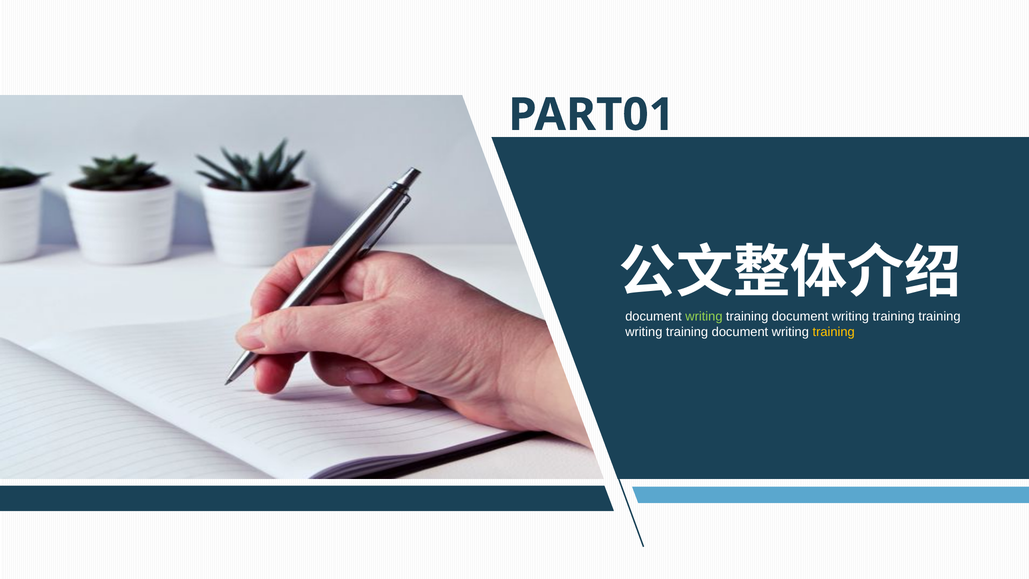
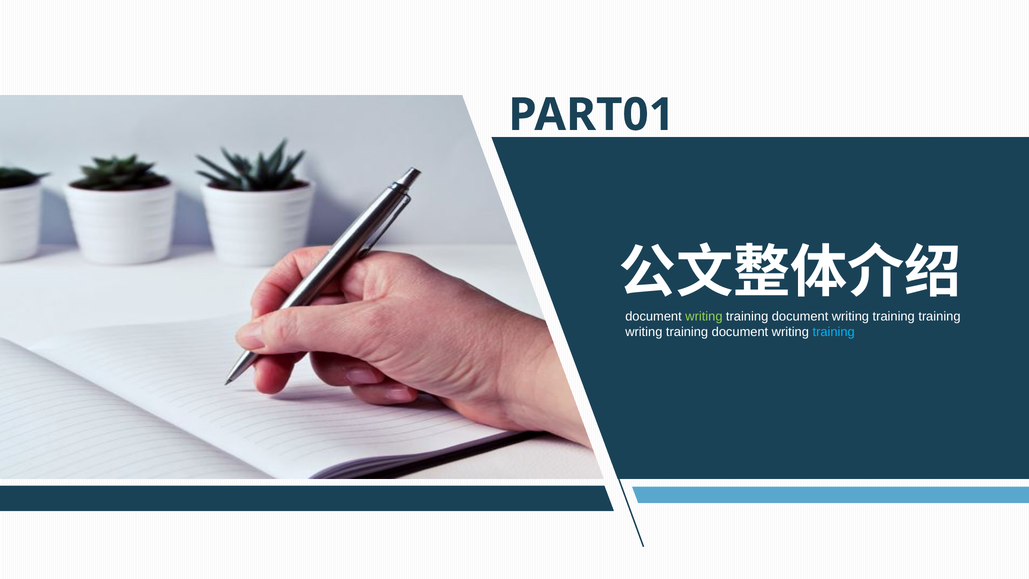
training colour: yellow -> light blue (834, 332)
